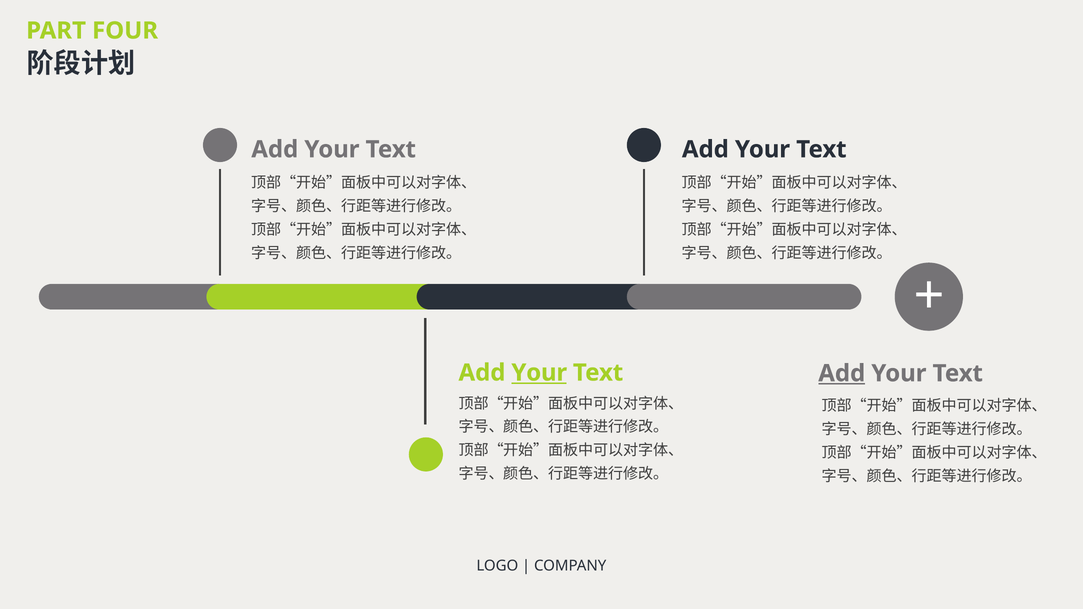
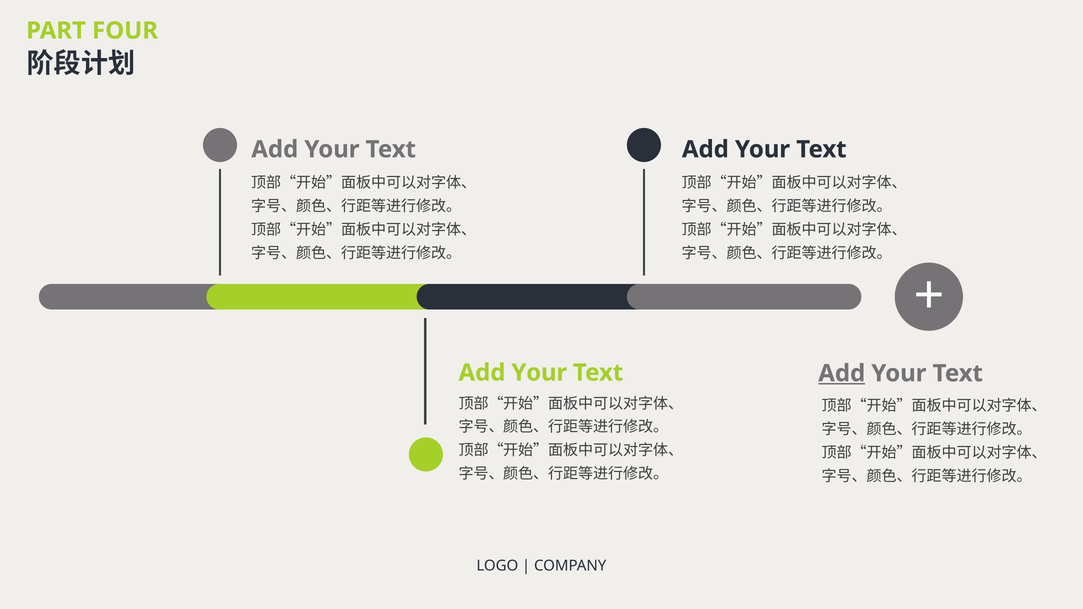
Your underline: present -> none (539, 373)
